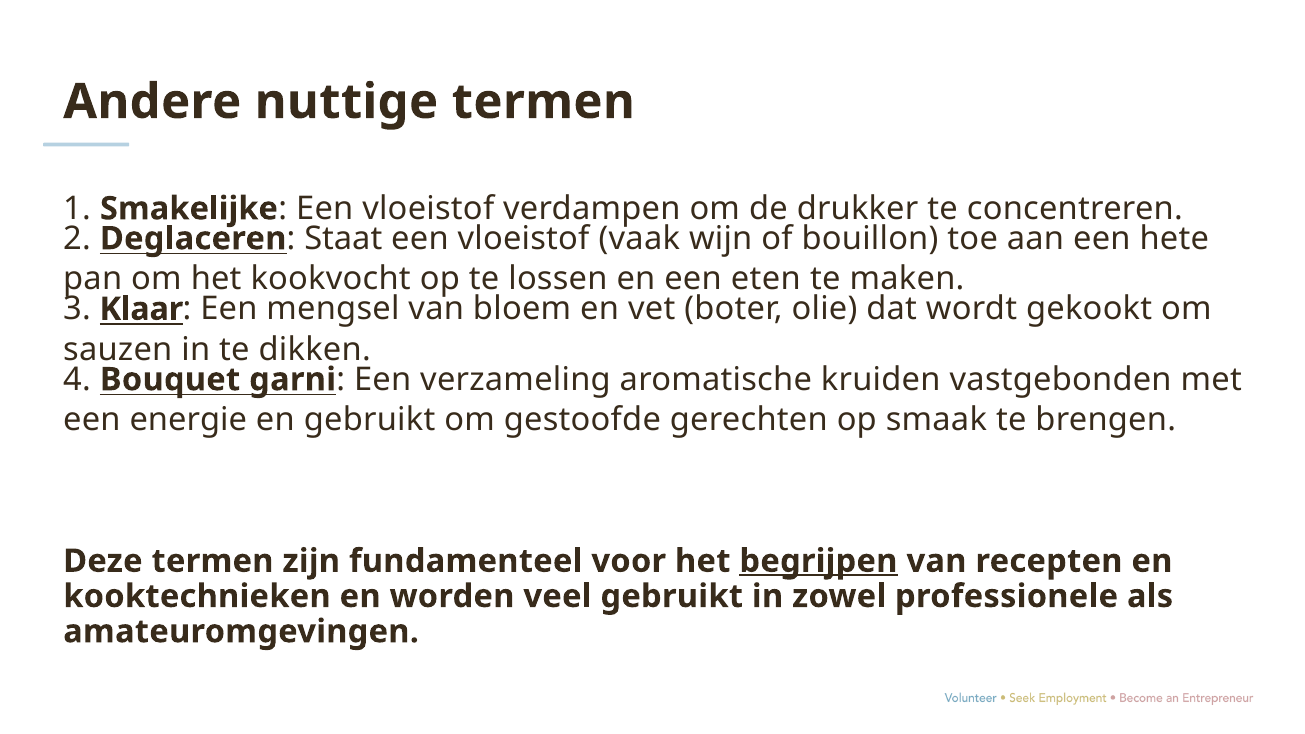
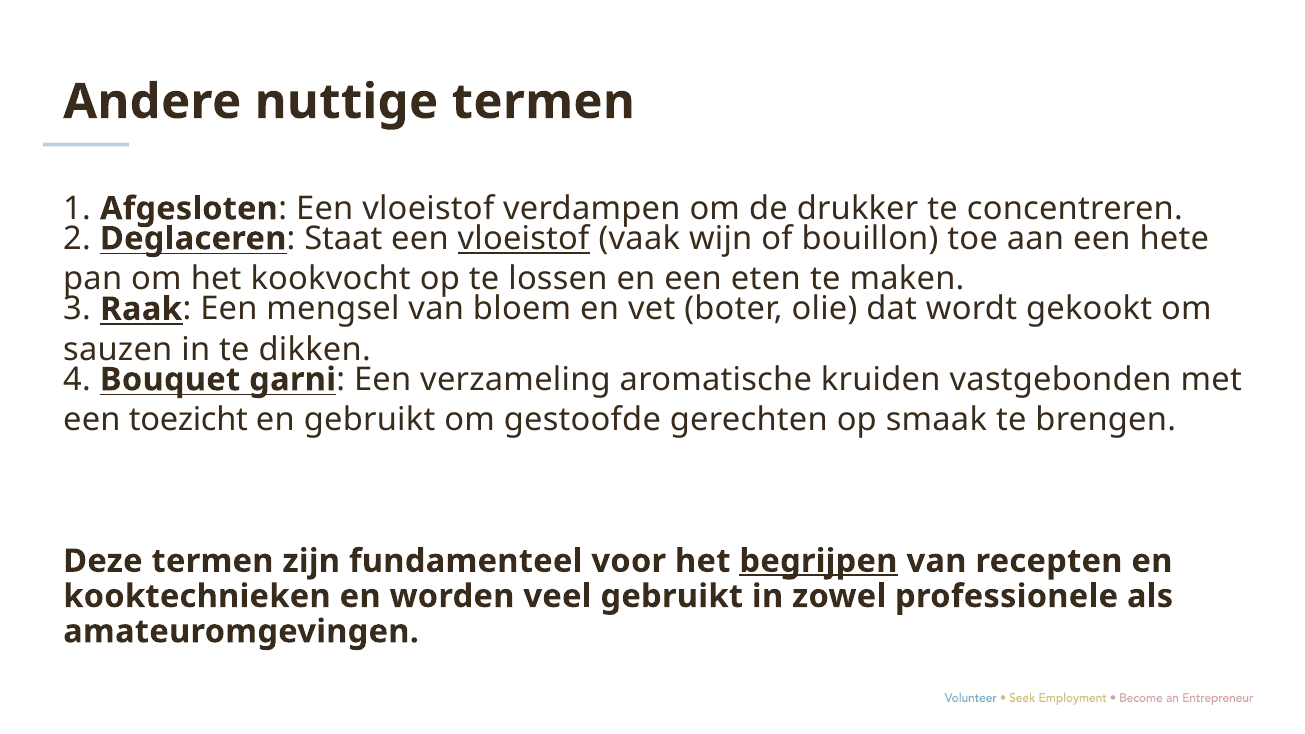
Smakelijke: Smakelijke -> Afgesloten (189, 209)
vloeistof underline: none -> present (524, 239)
Klaar: Klaar -> Raak (141, 309)
energie: energie -> toezicht (188, 420)
